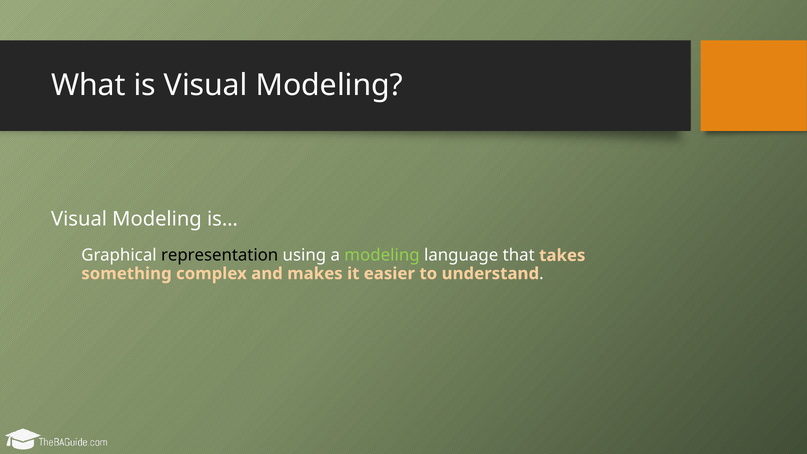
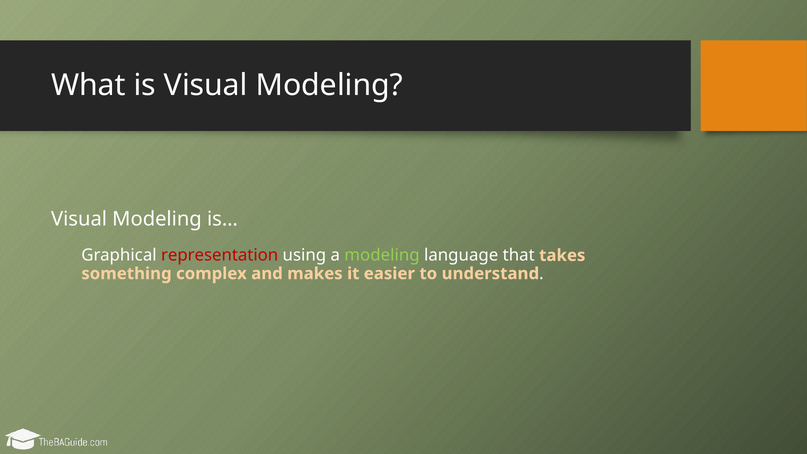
representation colour: black -> red (220, 255)
